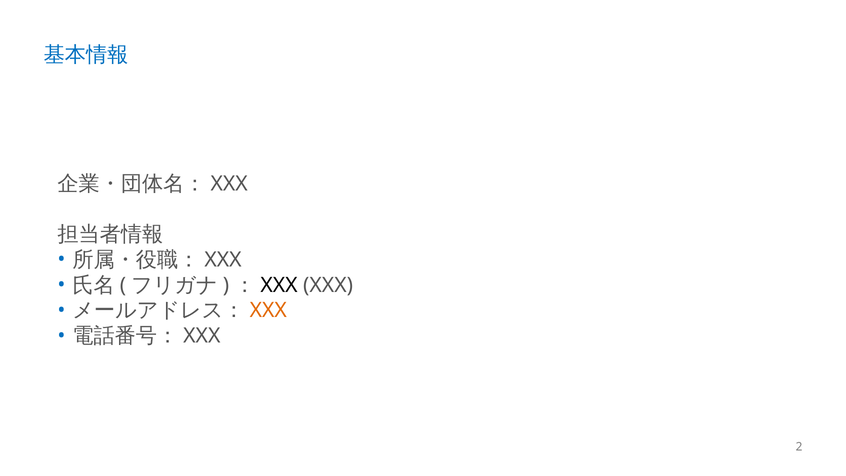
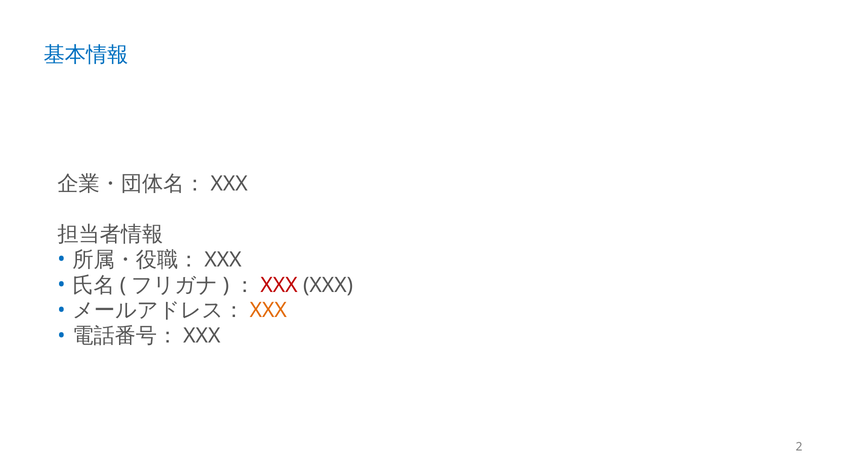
XXX colour: black -> red (279, 285)
